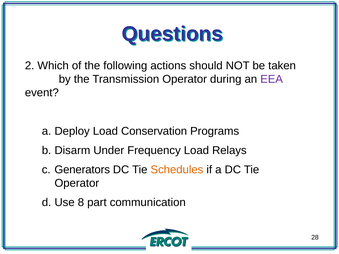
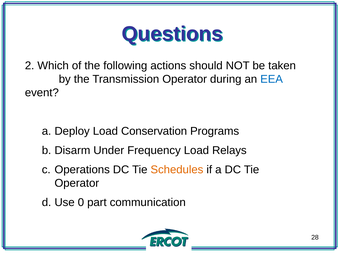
EEA colour: purple -> blue (272, 79)
Generators: Generators -> Operations (82, 170)
8: 8 -> 0 (81, 202)
